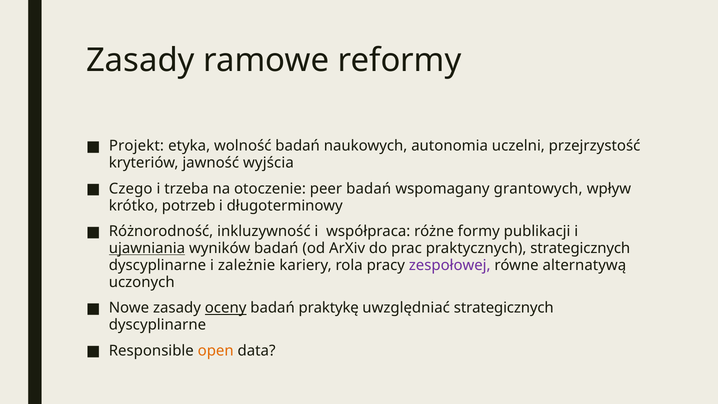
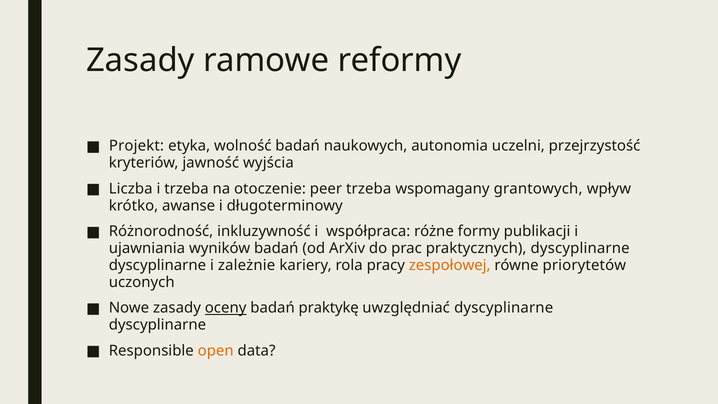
Czego: Czego -> Liczba (131, 189)
peer badań: badań -> trzeba (369, 189)
potrzeb: potrzeb -> awanse (189, 205)
ujawniania underline: present -> none (147, 248)
praktycznych strategicznych: strategicznych -> dyscyplinarne (580, 248)
zespołowej colour: purple -> orange (450, 265)
alternatywą: alternatywą -> priorytetów (584, 265)
uwzględniać strategicznych: strategicznych -> dyscyplinarne (504, 308)
